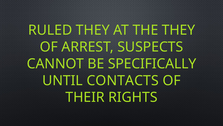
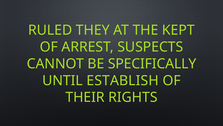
THE THEY: THEY -> KEPT (178, 30)
CONTACTS: CONTACTS -> ESTABLISH (123, 80)
